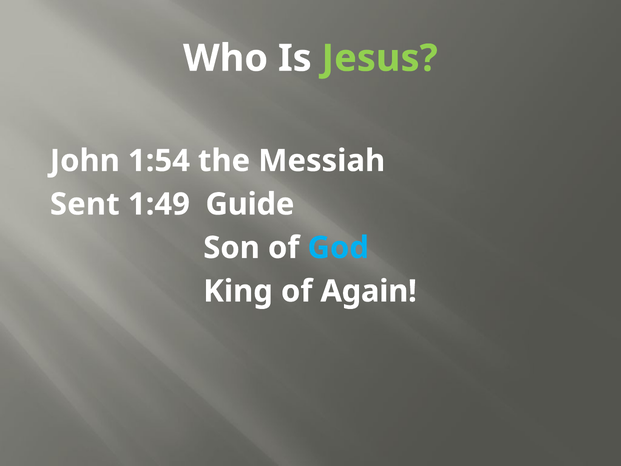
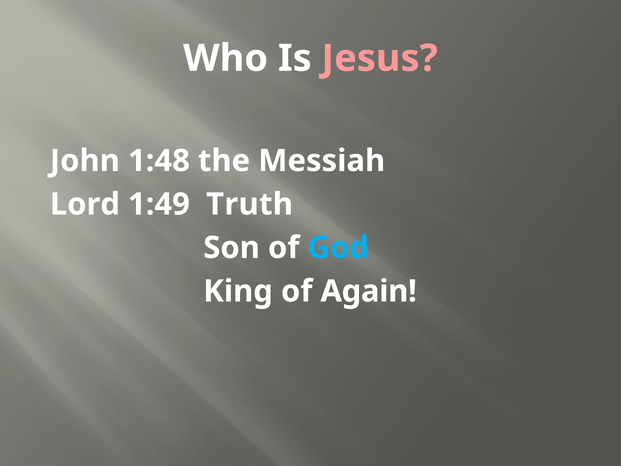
Jesus colour: light green -> pink (380, 58)
1:54: 1:54 -> 1:48 (159, 161)
Sent: Sent -> Lord (85, 204)
Guide: Guide -> Truth (250, 204)
